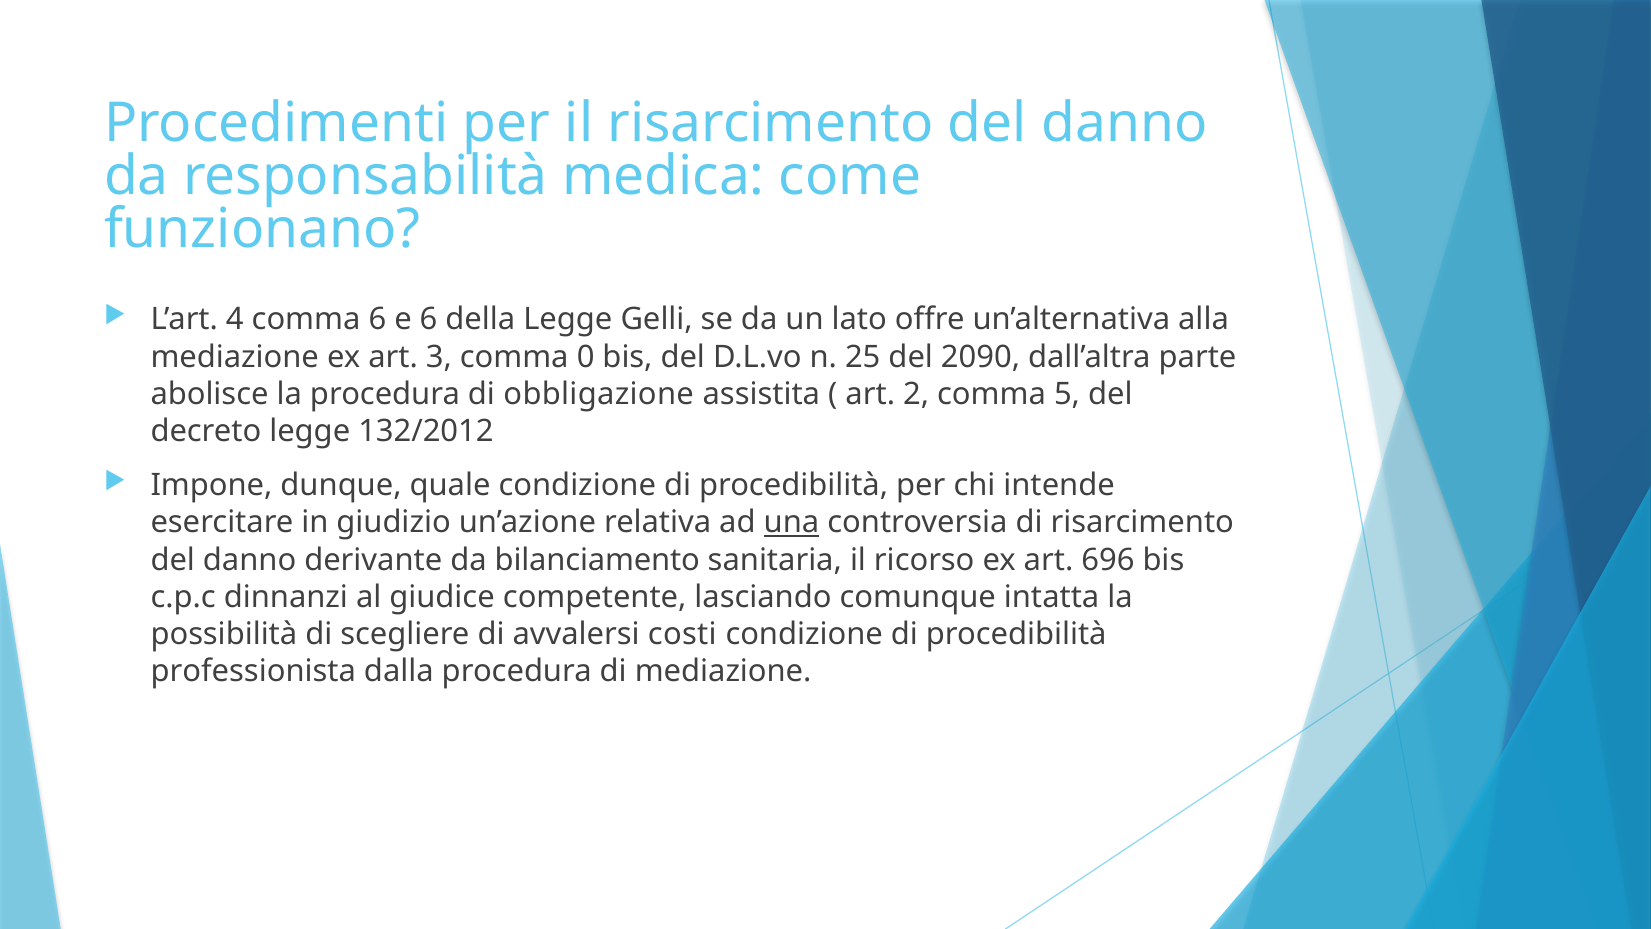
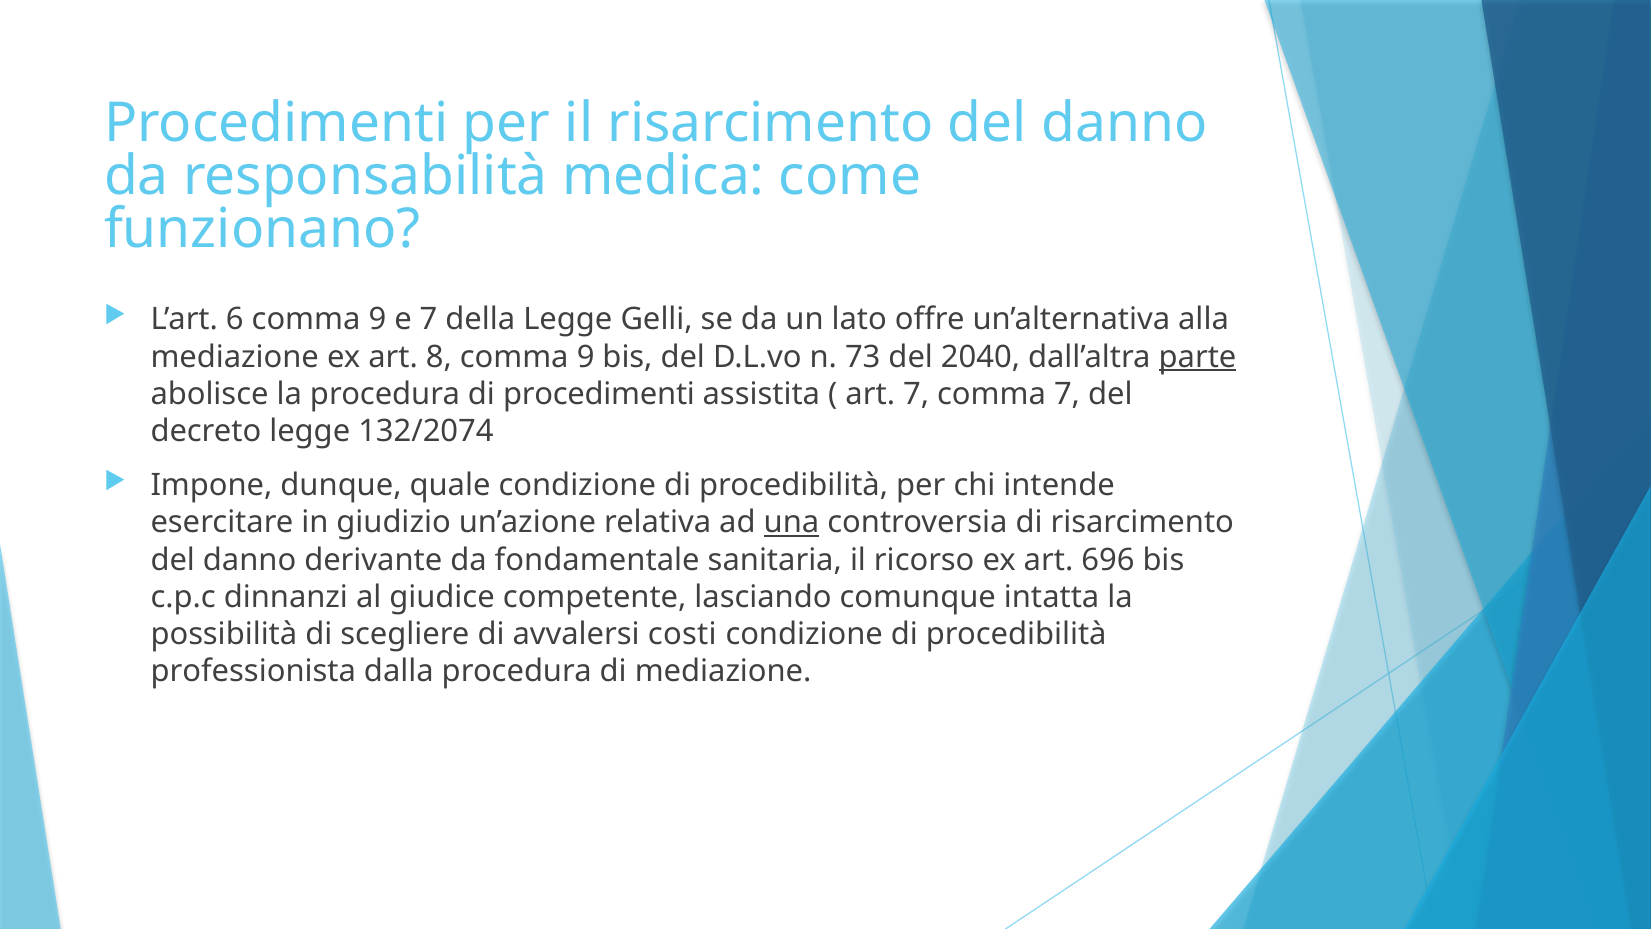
4: 4 -> 6 (235, 320)
6: 6 -> 9 (377, 320)
e 6: 6 -> 7 (428, 320)
3: 3 -> 8 (439, 357)
0: 0 -> 9 (586, 357)
25: 25 -> 73 (863, 357)
2090: 2090 -> 2040 (980, 357)
parte underline: none -> present (1198, 357)
di obbligazione: obbligazione -> procedimenti (599, 394)
art 2: 2 -> 7 (916, 394)
comma 5: 5 -> 7 (1067, 394)
132/2012: 132/2012 -> 132/2074 (426, 431)
bilanciamento: bilanciamento -> fondamentale (597, 560)
